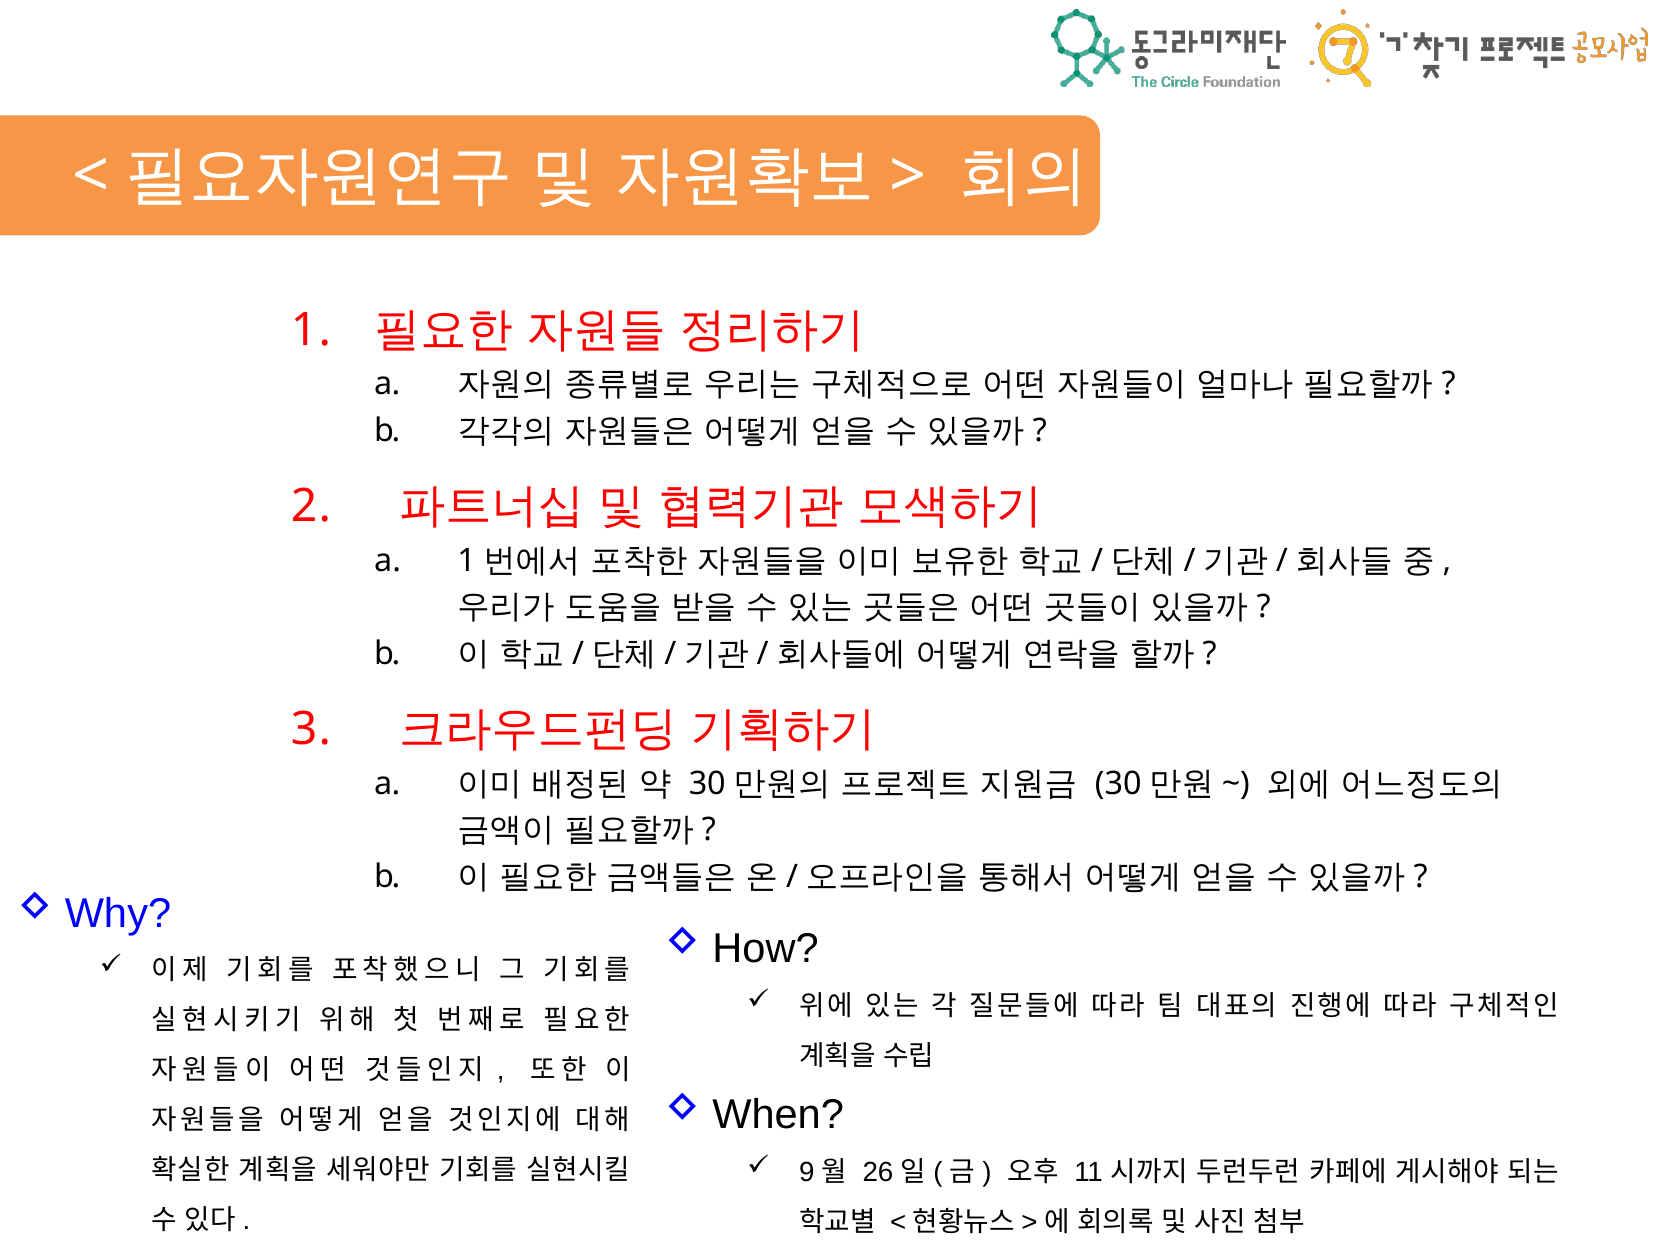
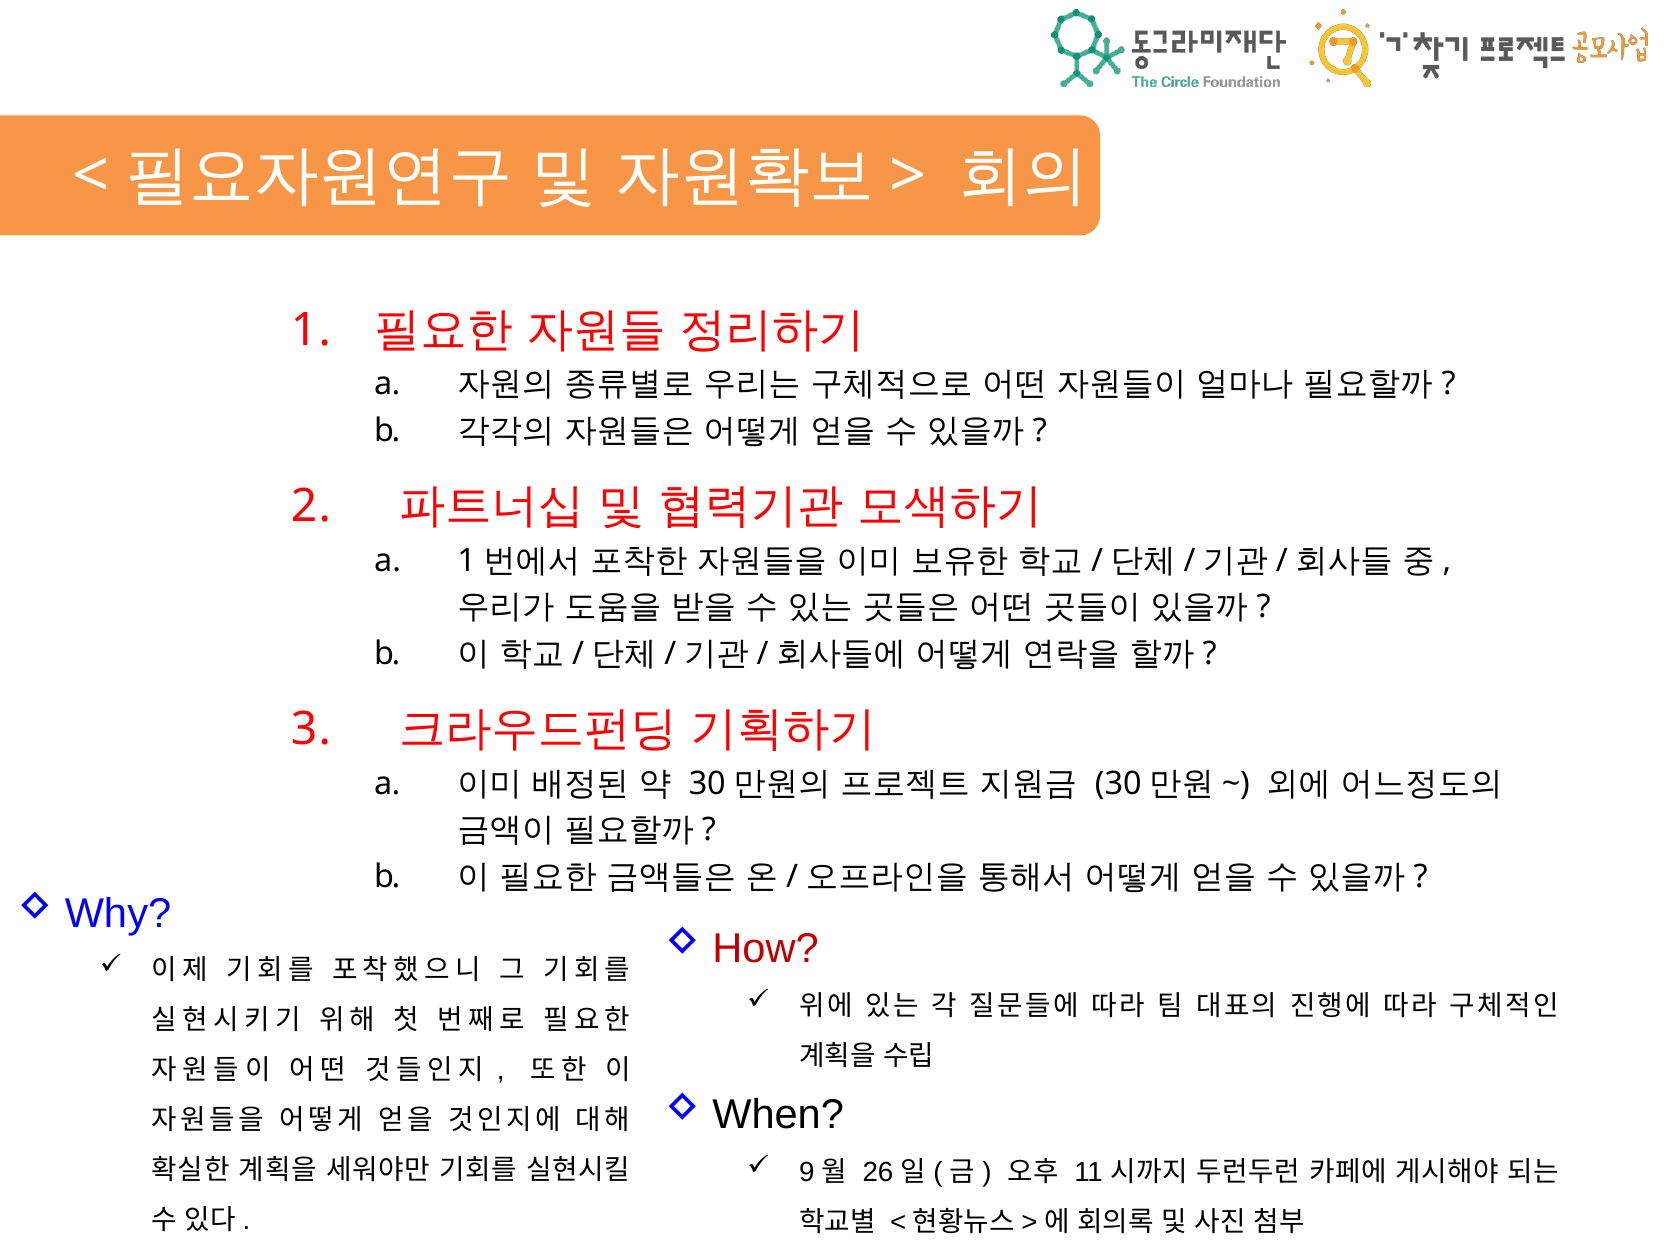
How colour: black -> red (766, 949)
